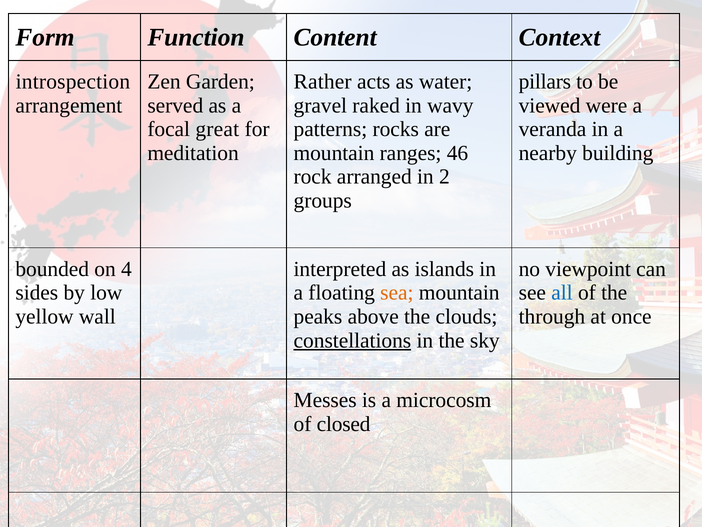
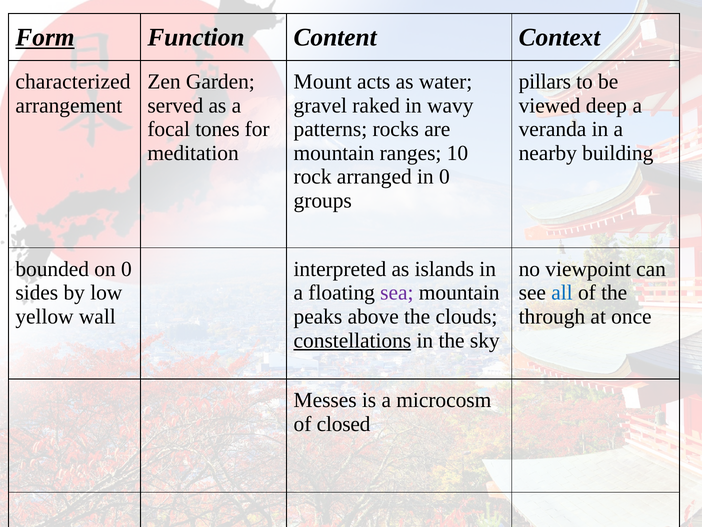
Form underline: none -> present (45, 37)
introspection: introspection -> characterized (73, 82)
Rather: Rather -> Mount (323, 82)
were: were -> deep (606, 105)
great: great -> tones (217, 129)
46: 46 -> 10 (457, 153)
in 2: 2 -> 0 (444, 177)
on 4: 4 -> 0 (126, 269)
sea colour: orange -> purple (397, 293)
